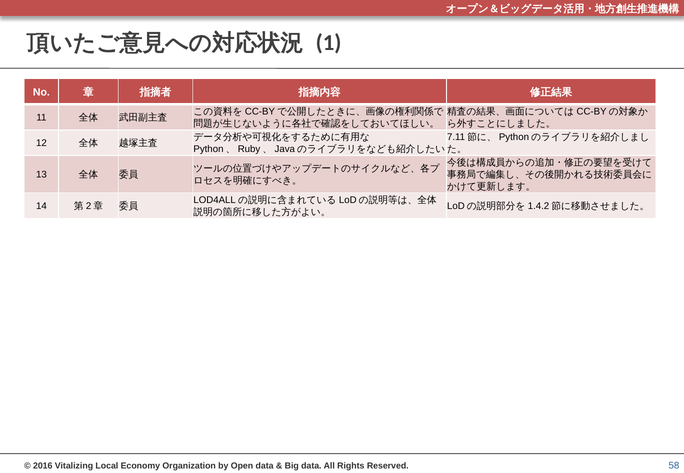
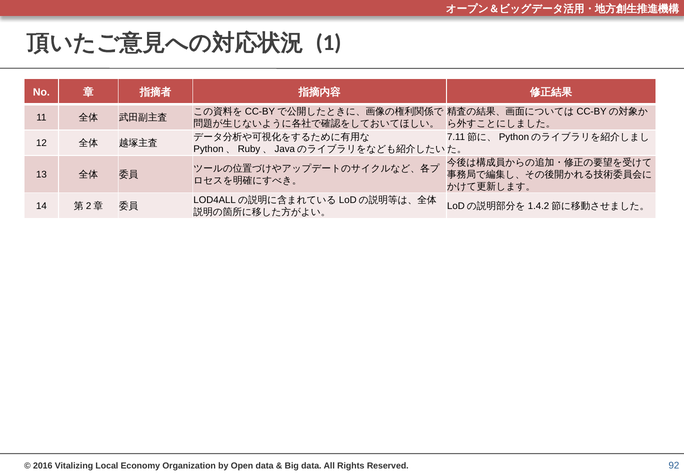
58: 58 -> 92 (674, 466)
